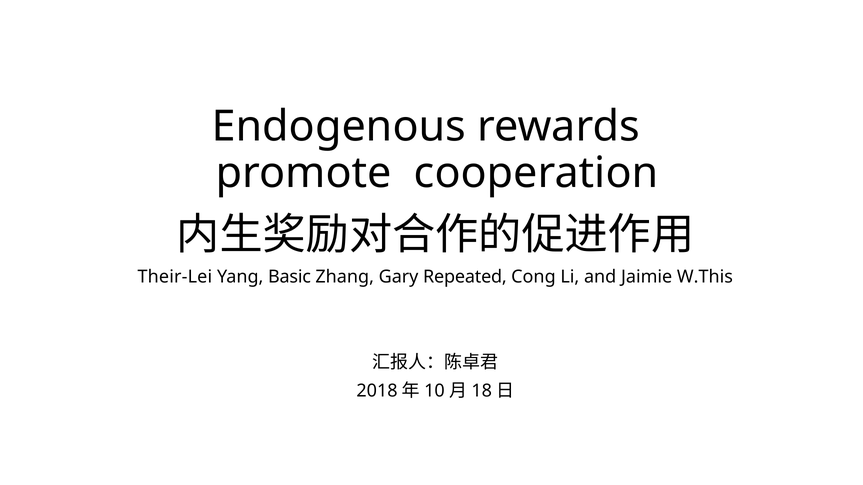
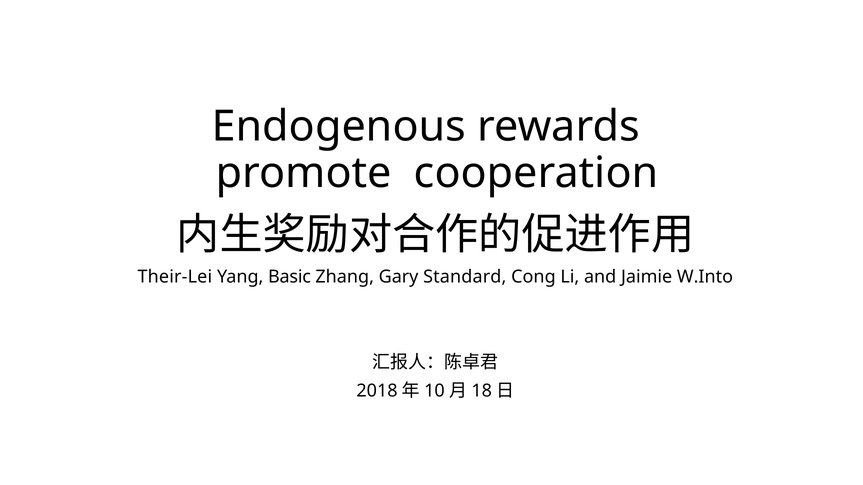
Repeated: Repeated -> Standard (465, 277)
W.This: W.This -> W.Into (705, 277)
